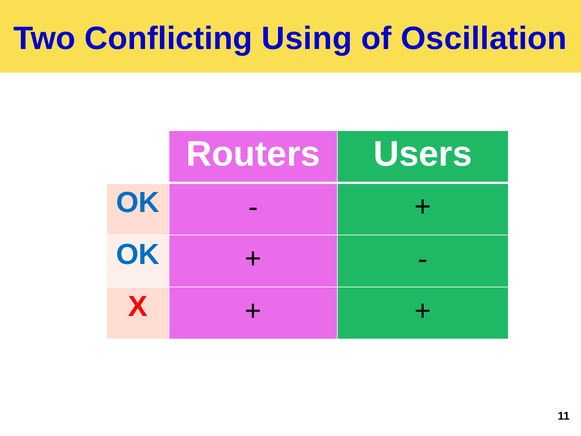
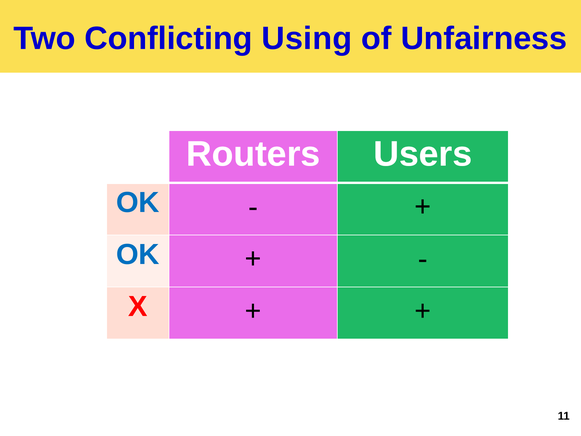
Oscillation: Oscillation -> Unfairness (484, 39)
